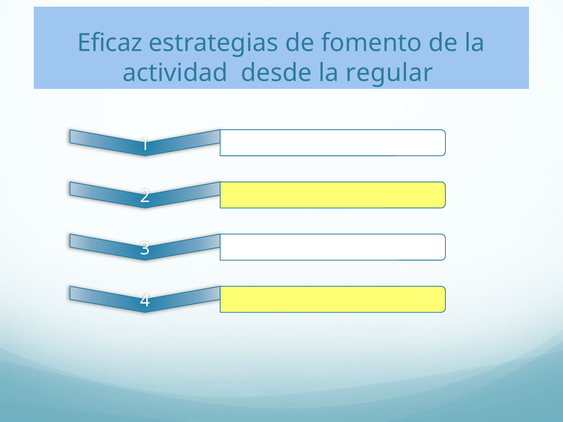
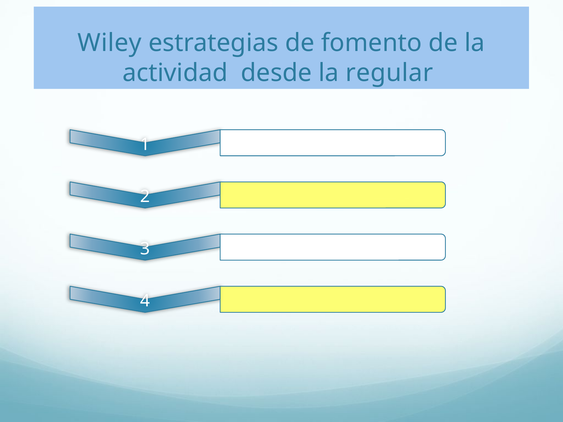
Eficaz: Eficaz -> Wiley (110, 43)
